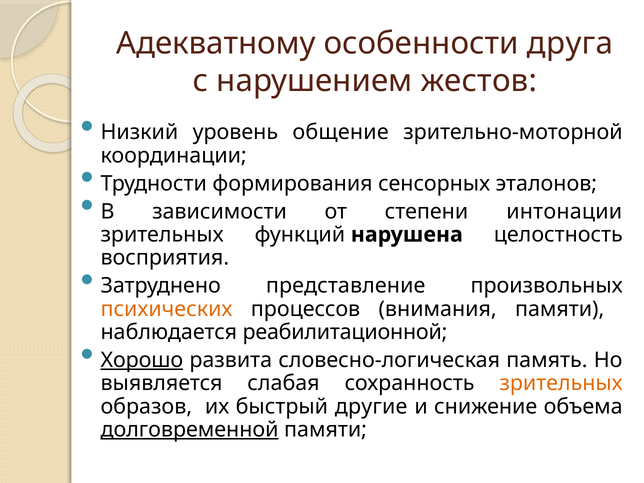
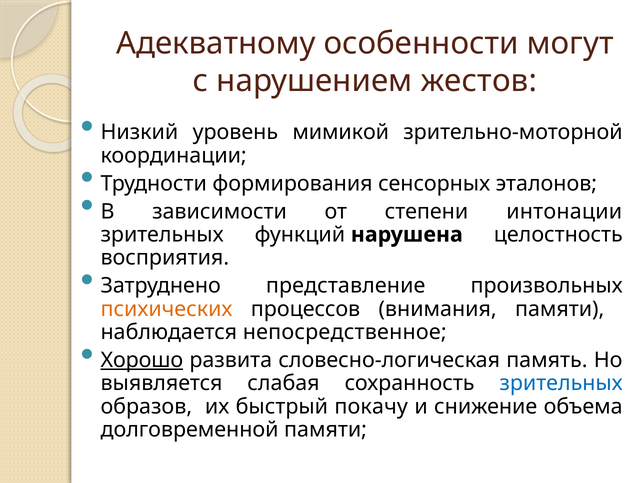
друга: друга -> могут (570, 43)
общение: общение -> мимикой (341, 132)
реабилитационной: реабилитационной -> непосредственное (345, 332)
зрительных colour: orange -> blue (561, 383)
другие: другие -> покачу (371, 406)
долговременной underline: present -> none (190, 430)
